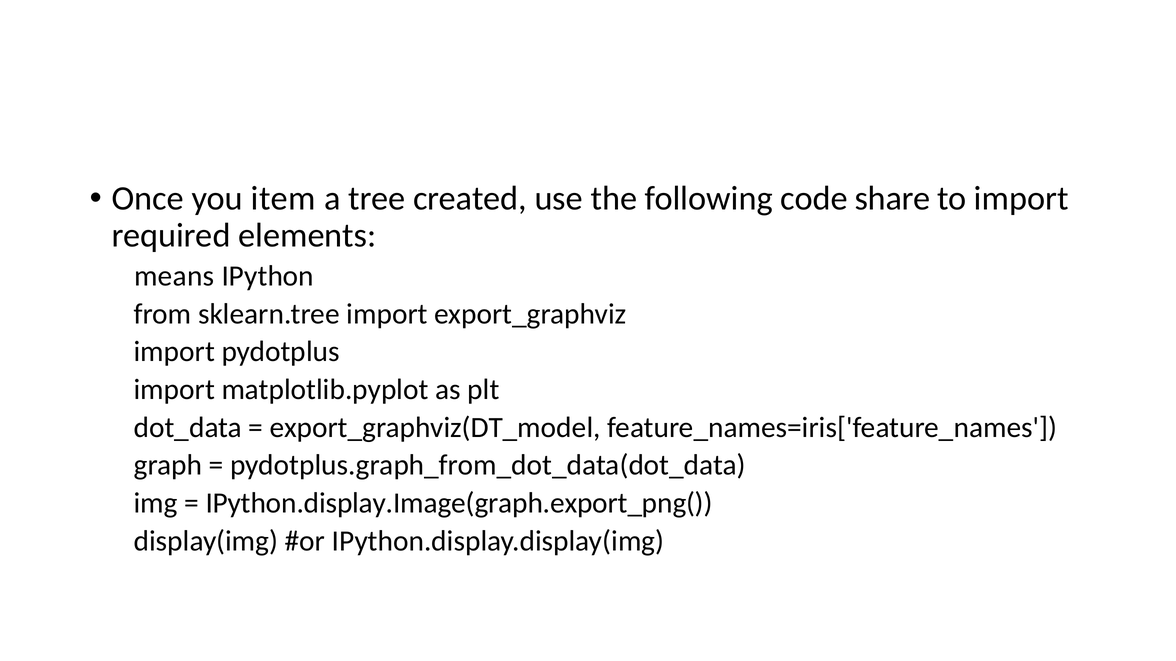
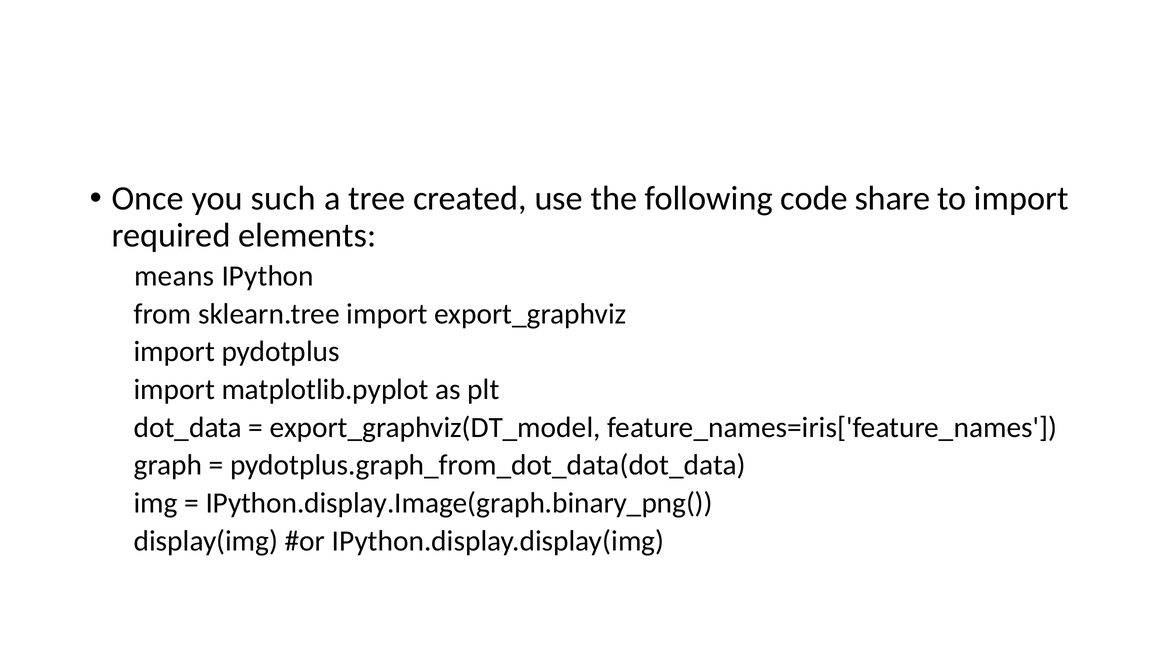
item: item -> such (283, 199)
IPython.display.Image(graph.export_png(: IPython.display.Image(graph.export_png( -> IPython.display.Image(graph.binary_png( (459, 503)
